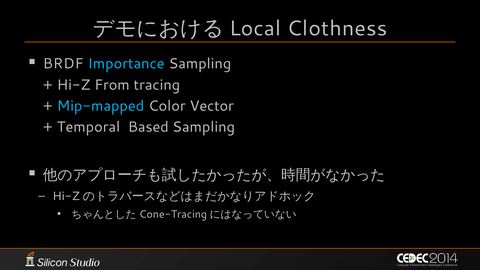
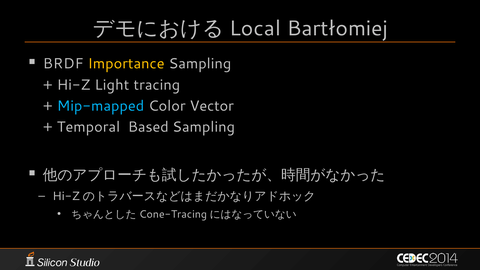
Clothness: Clothness -> Bartłomiej (337, 28)
Importance colour: light blue -> yellow (126, 64)
From: From -> Light (112, 85)
